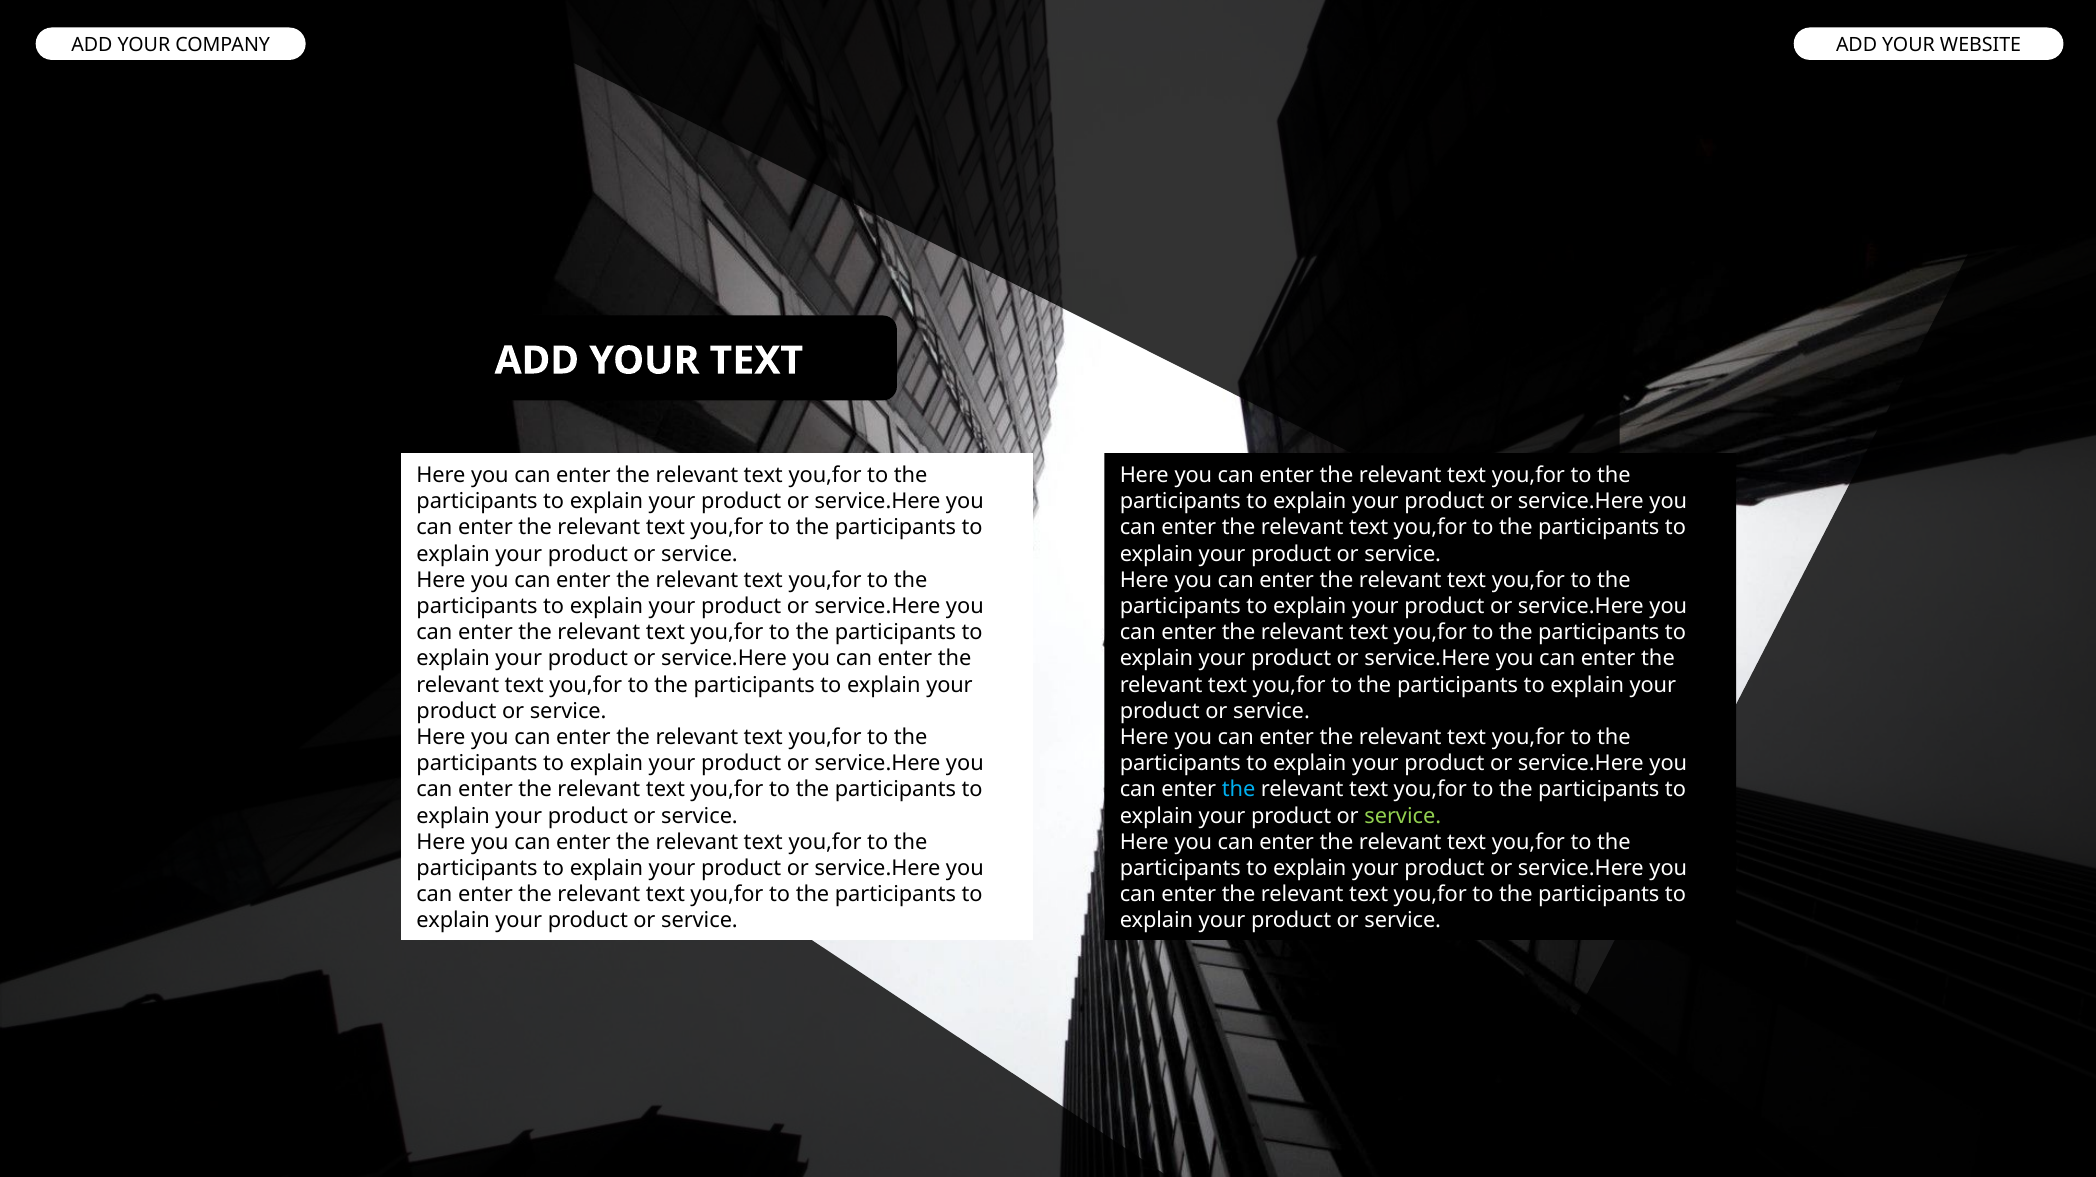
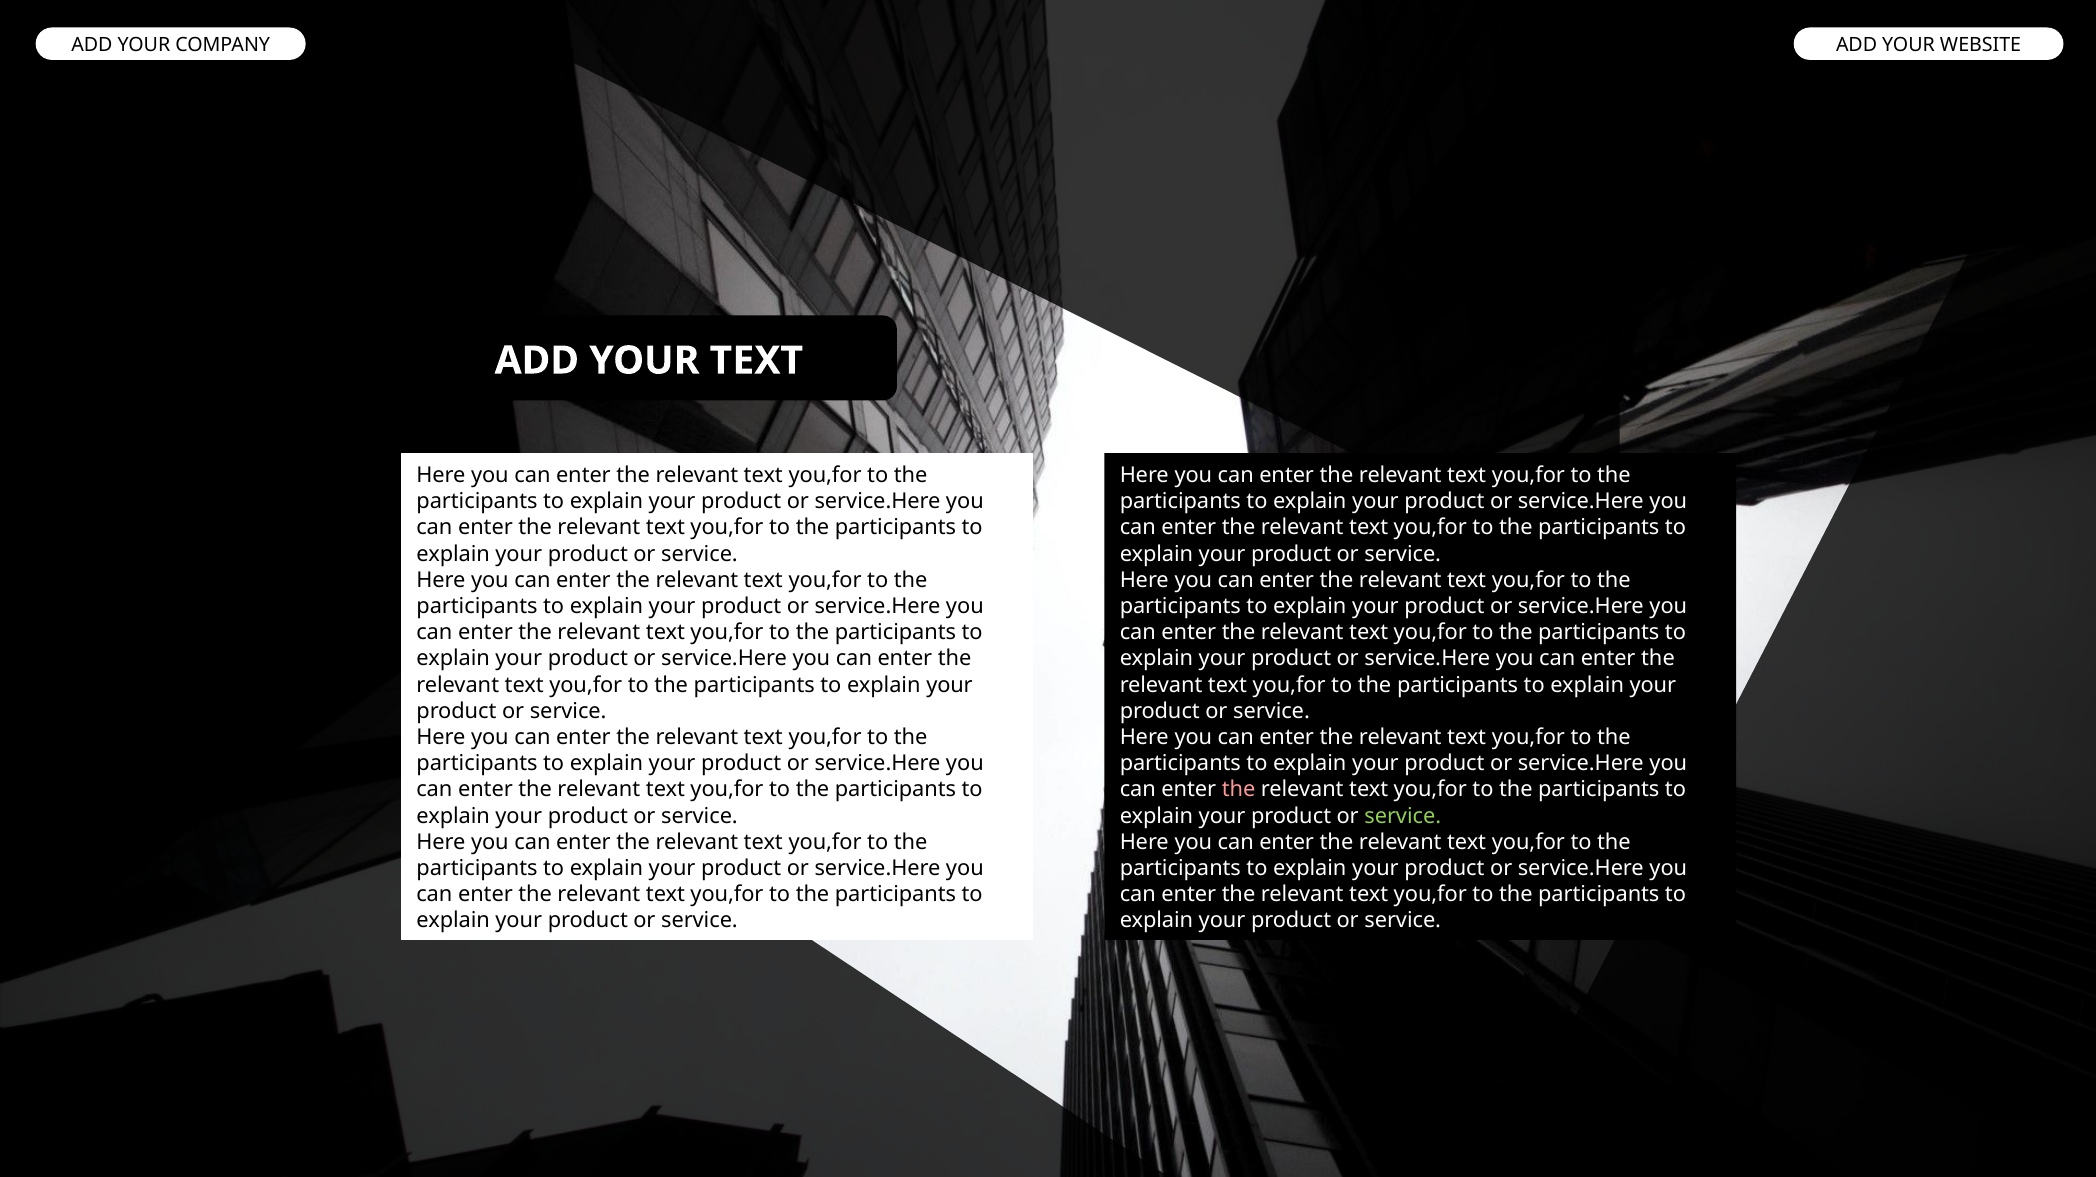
the colour: light blue -> pink (1239, 790)
